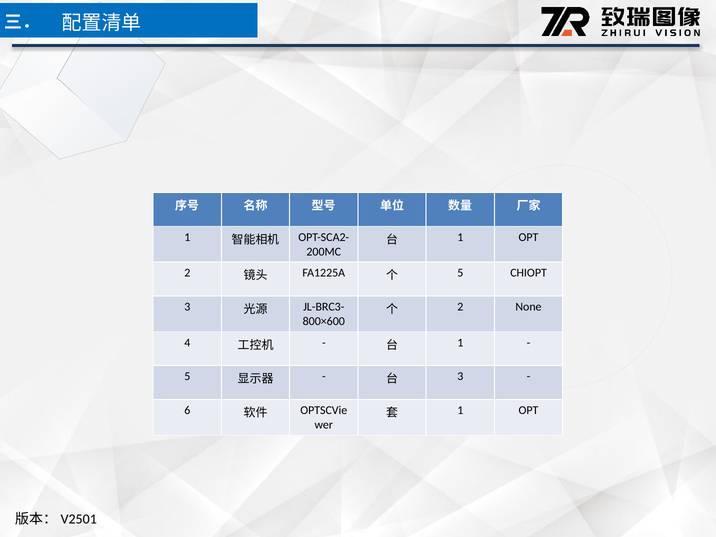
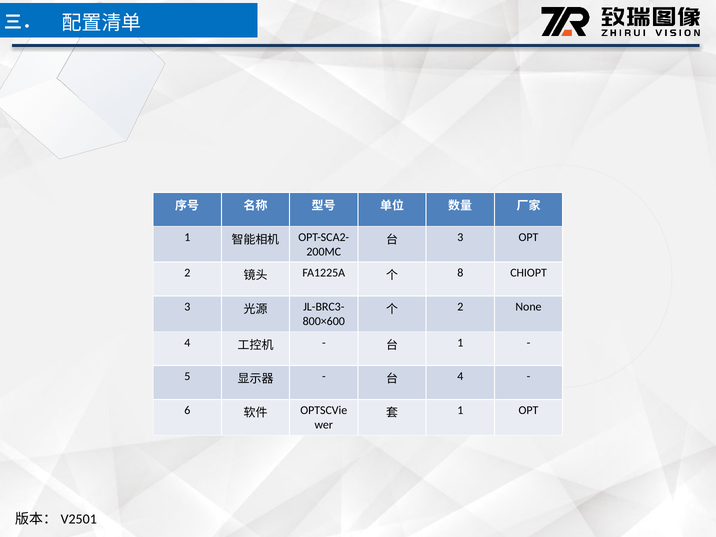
1: 1 -> 3 (460, 237)
5: 5 -> 8 (460, 273)
3: 3 -> 4 (460, 377)
